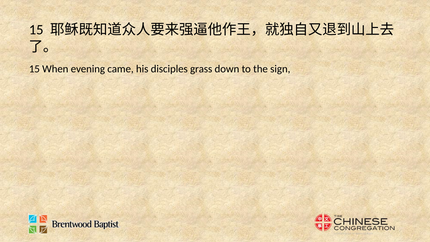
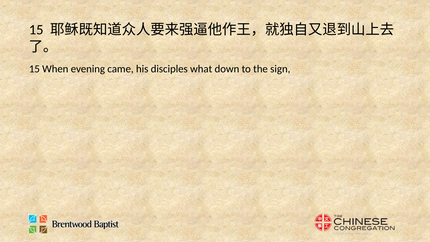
grass: grass -> what (201, 69)
